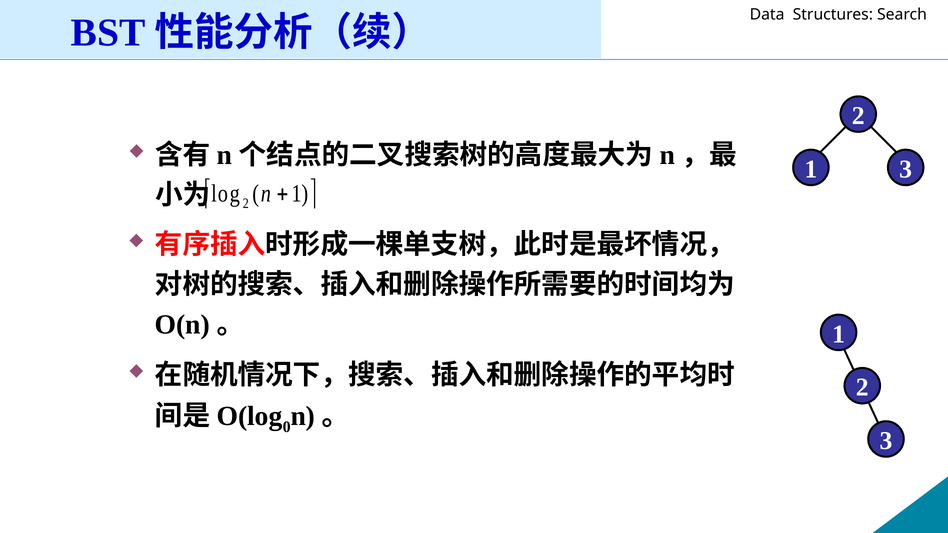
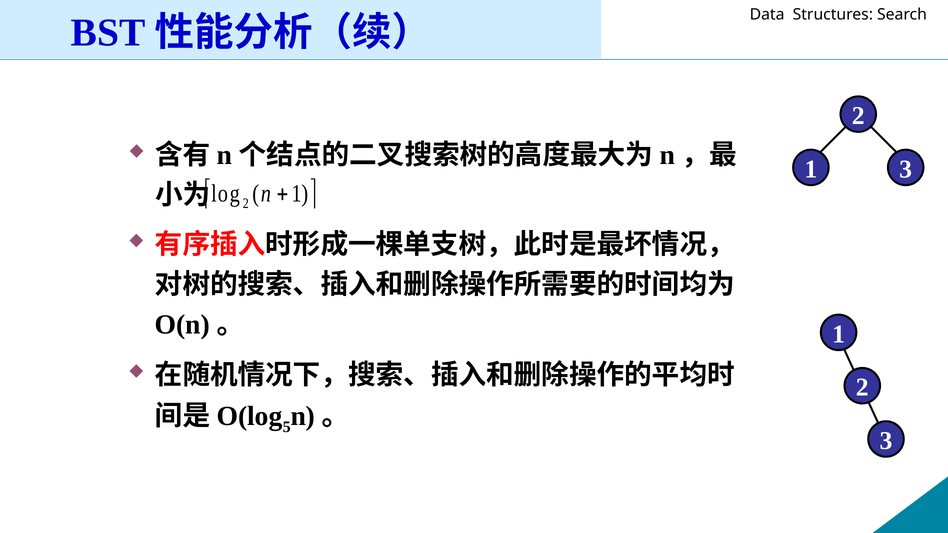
0: 0 -> 5 (287, 427)
